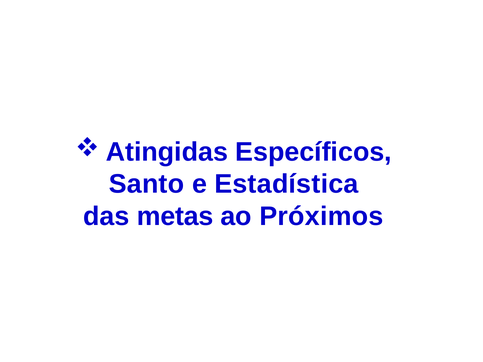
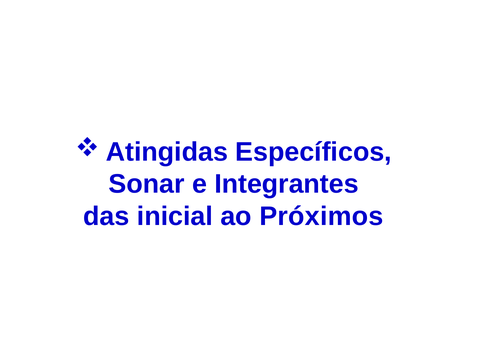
Santo: Santo -> Sonar (147, 184)
Estadística: Estadística -> Integrantes (287, 184)
metas: metas -> inicial (175, 216)
